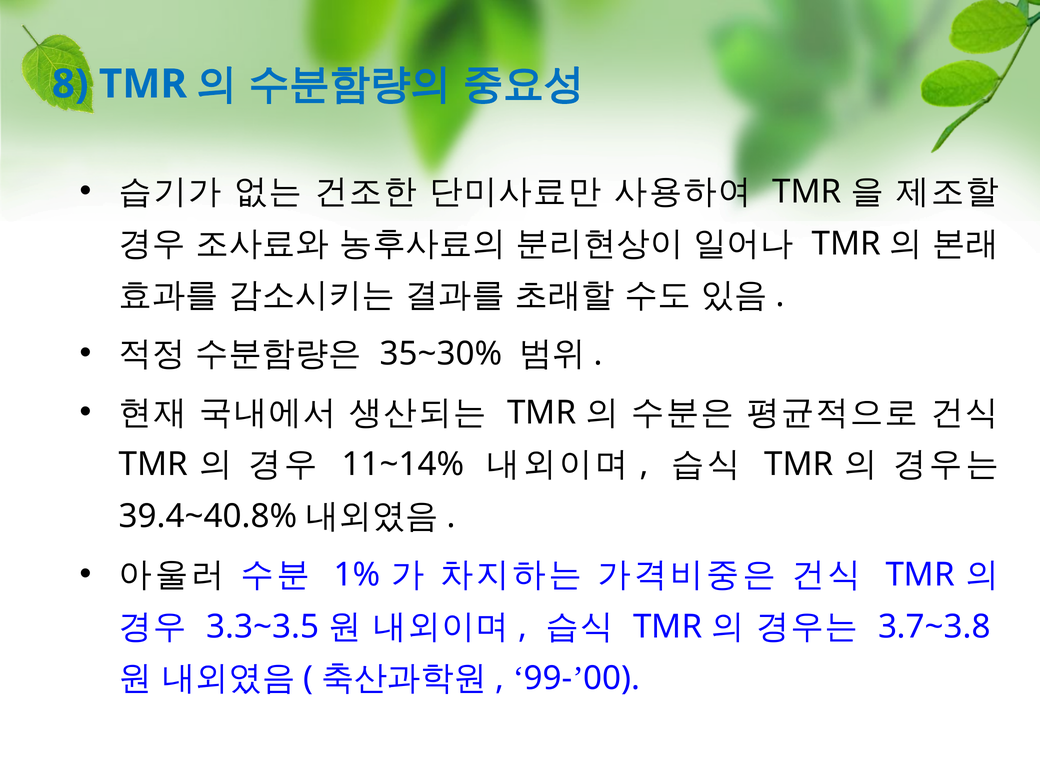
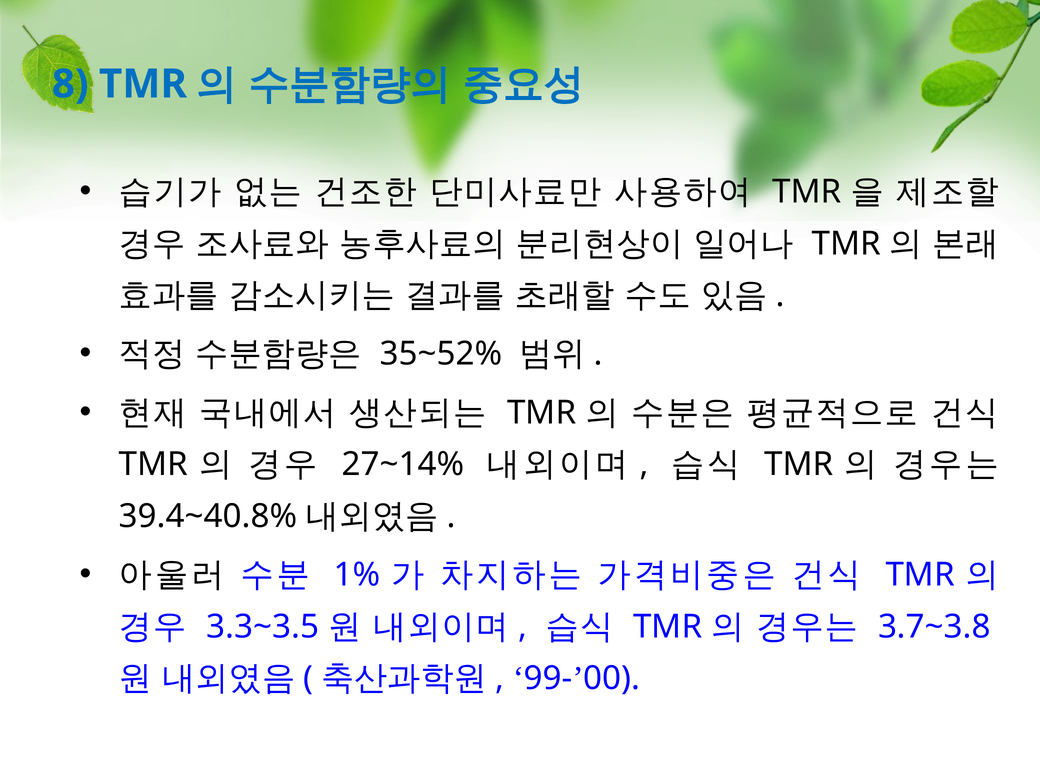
35~30%: 35~30% -> 35~52% (441, 354)
11~14%: 11~14% -> 27~14% (403, 464)
